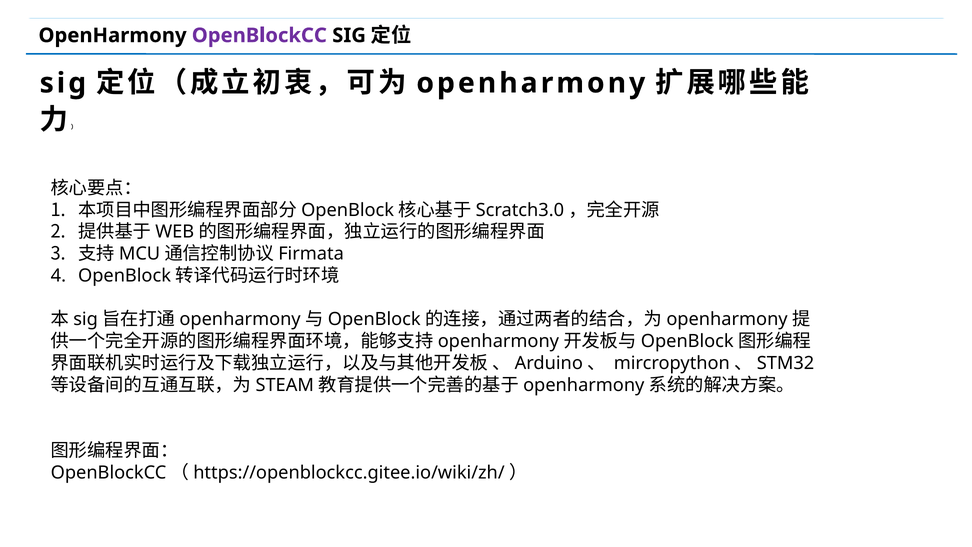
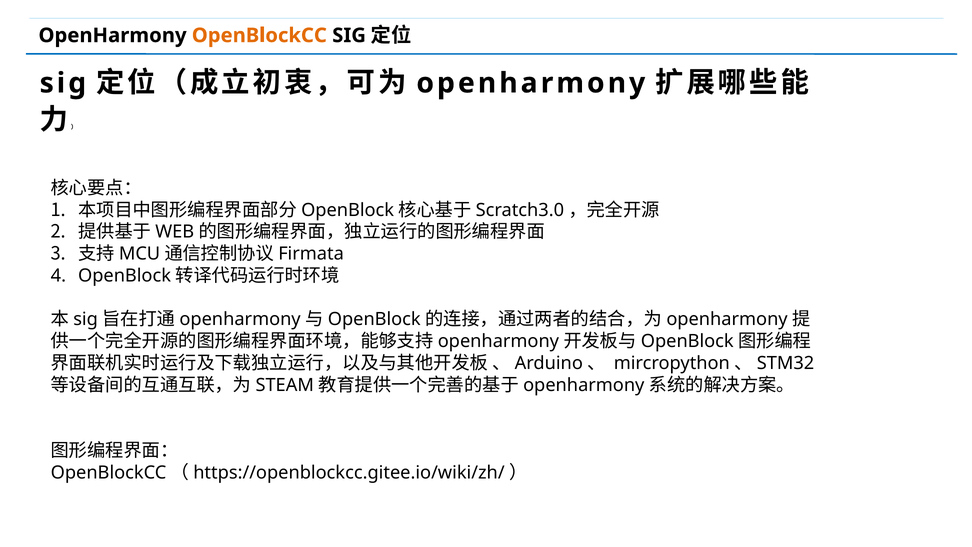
OpenBlockCC colour: purple -> orange (259, 35)
